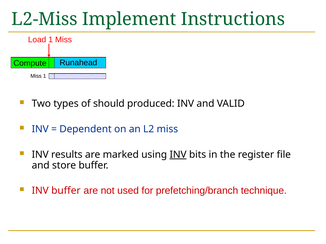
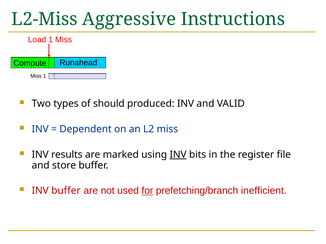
Implement: Implement -> Aggressive (129, 19)
for underline: none -> present (147, 191)
technique: technique -> inefficient (264, 191)
